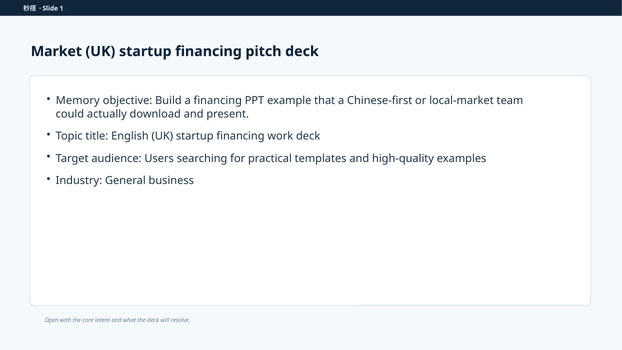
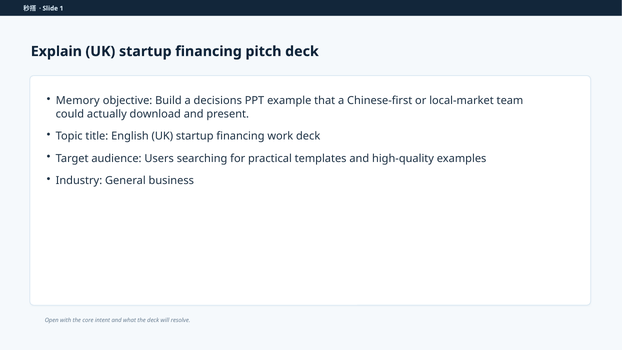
Market: Market -> Explain (56, 51)
a financing: financing -> decisions (218, 101)
